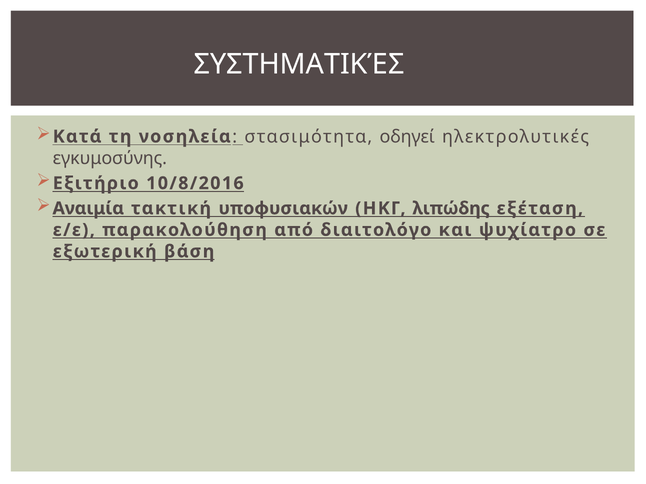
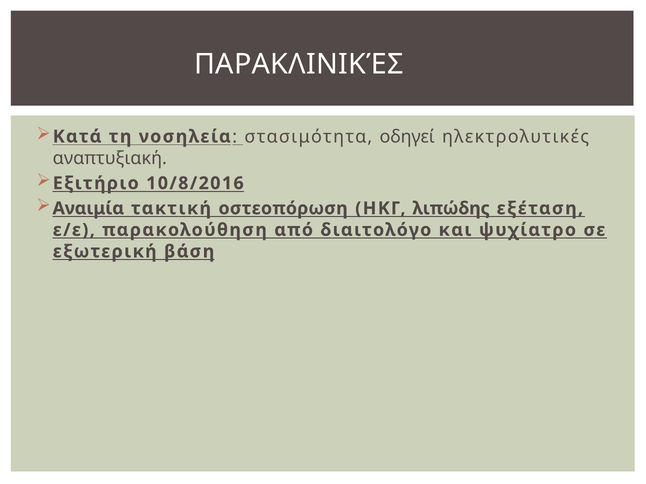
ΣΥΣΤΗΜΑΤΙΚΈΣ: ΣΥΣΤΗΜΑΤΙΚΈΣ -> ΠΑΡΑΚΛΙΝΙΚΈΣ (299, 64)
εγκυμοσύνης: εγκυμοσύνης -> αναπτυξιακή (110, 158)
υποφυσιακών: υποφυσιακών -> οστεοπόρωση (283, 209)
